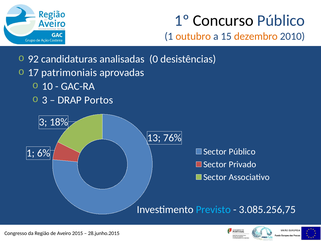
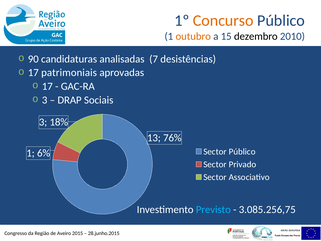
Concurso colour: black -> orange (223, 21)
dezembro colour: orange -> black (256, 36)
92: 92 -> 90 (33, 59)
0: 0 -> 7 (154, 59)
10: 10 -> 17 (47, 86)
Portos: Portos -> Sociais (99, 100)
